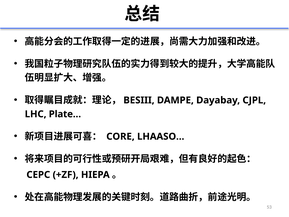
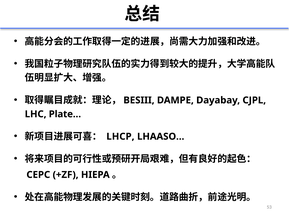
CORE: CORE -> LHCP (120, 136)
